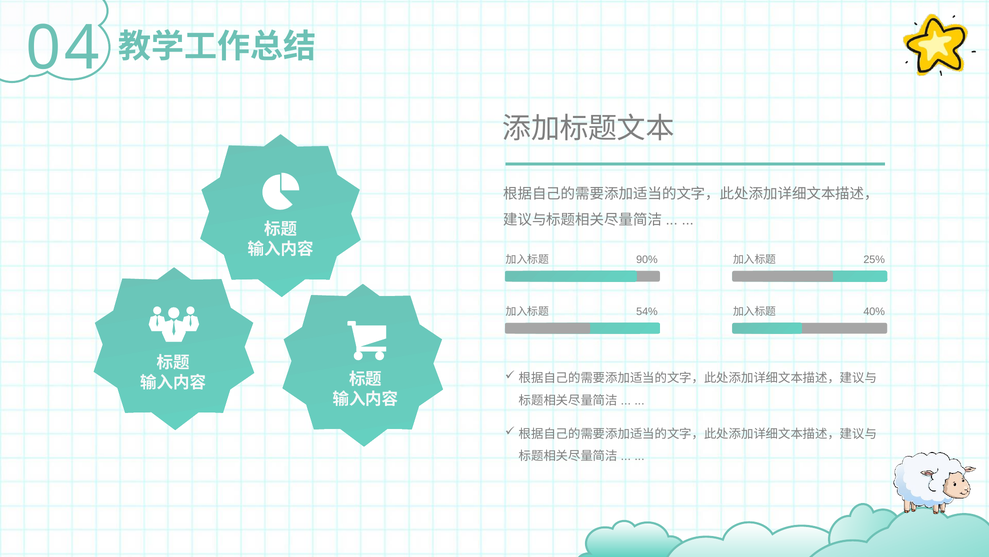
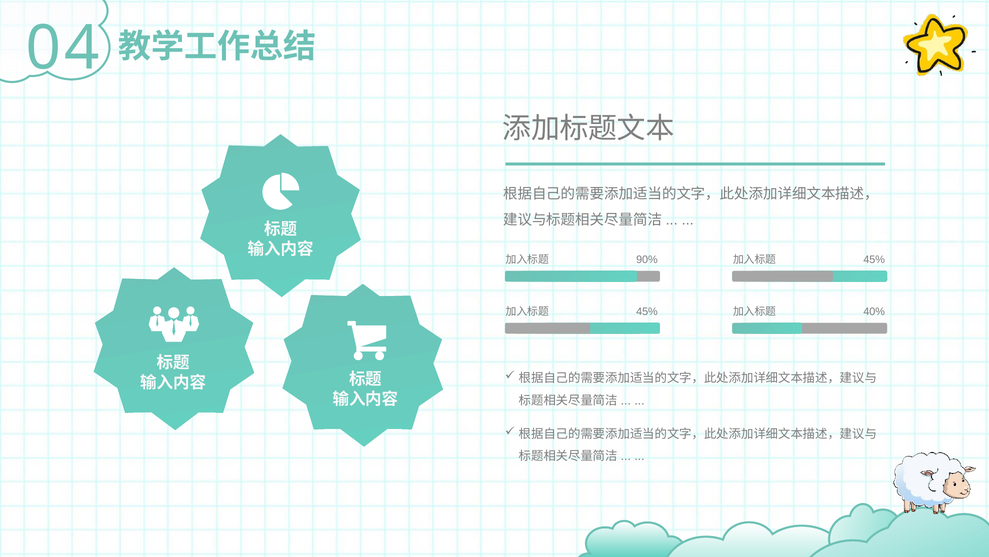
25%: 25% -> 45% (874, 259)
54%: 54% -> 45% (647, 311)
